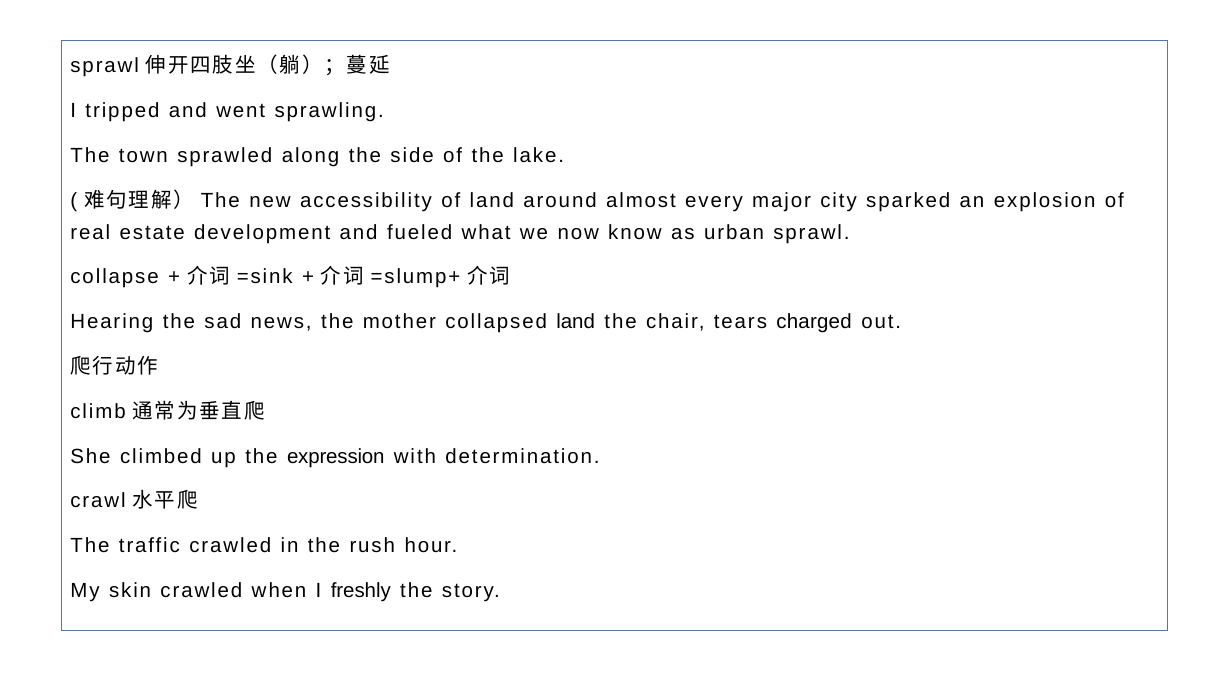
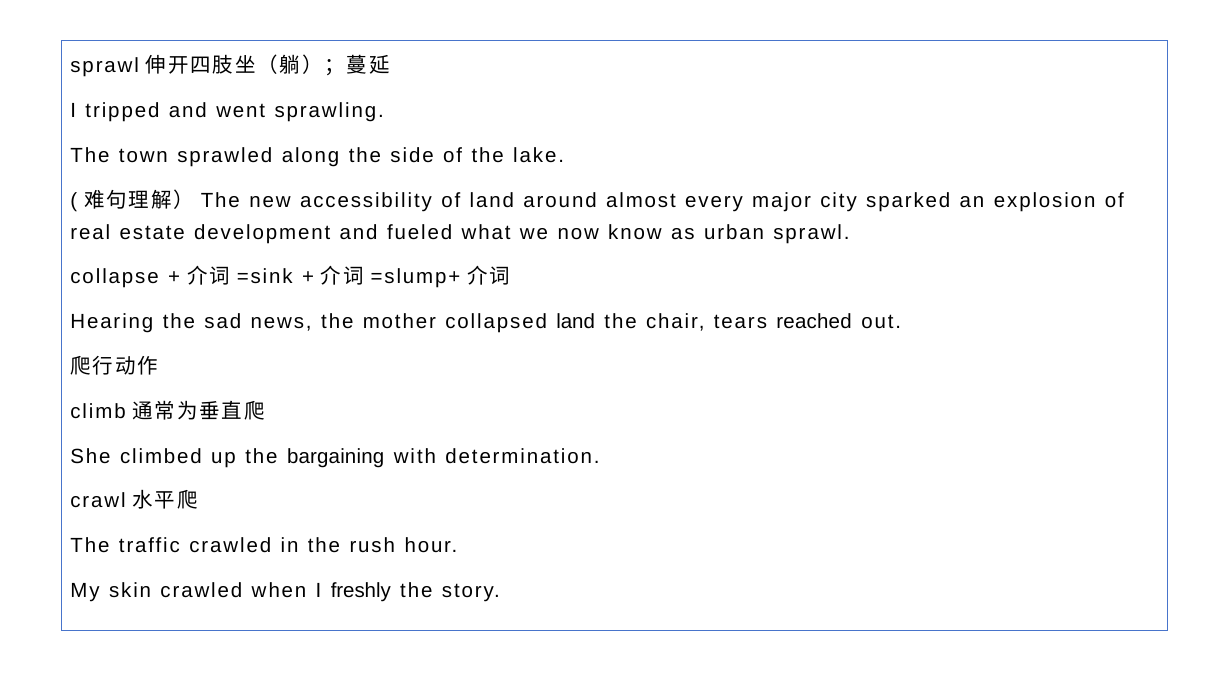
charged: charged -> reached (814, 322)
expression: expression -> bargaining (336, 456)
